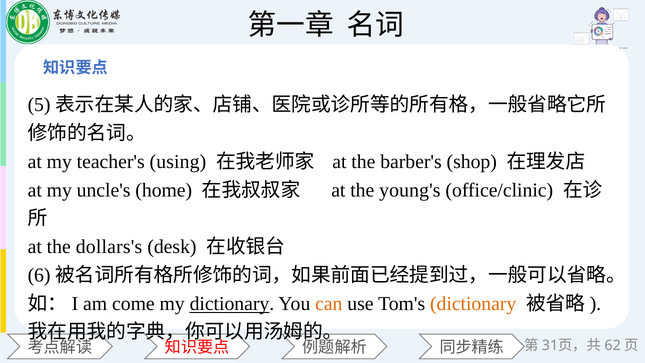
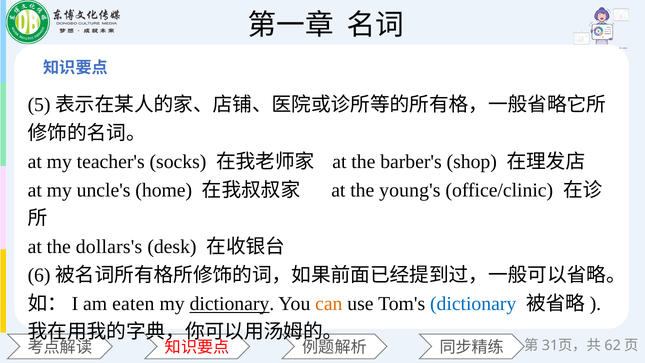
using: using -> socks (178, 162)
come: come -> eaten (133, 303)
dictionary colour: orange -> blue (473, 303)
